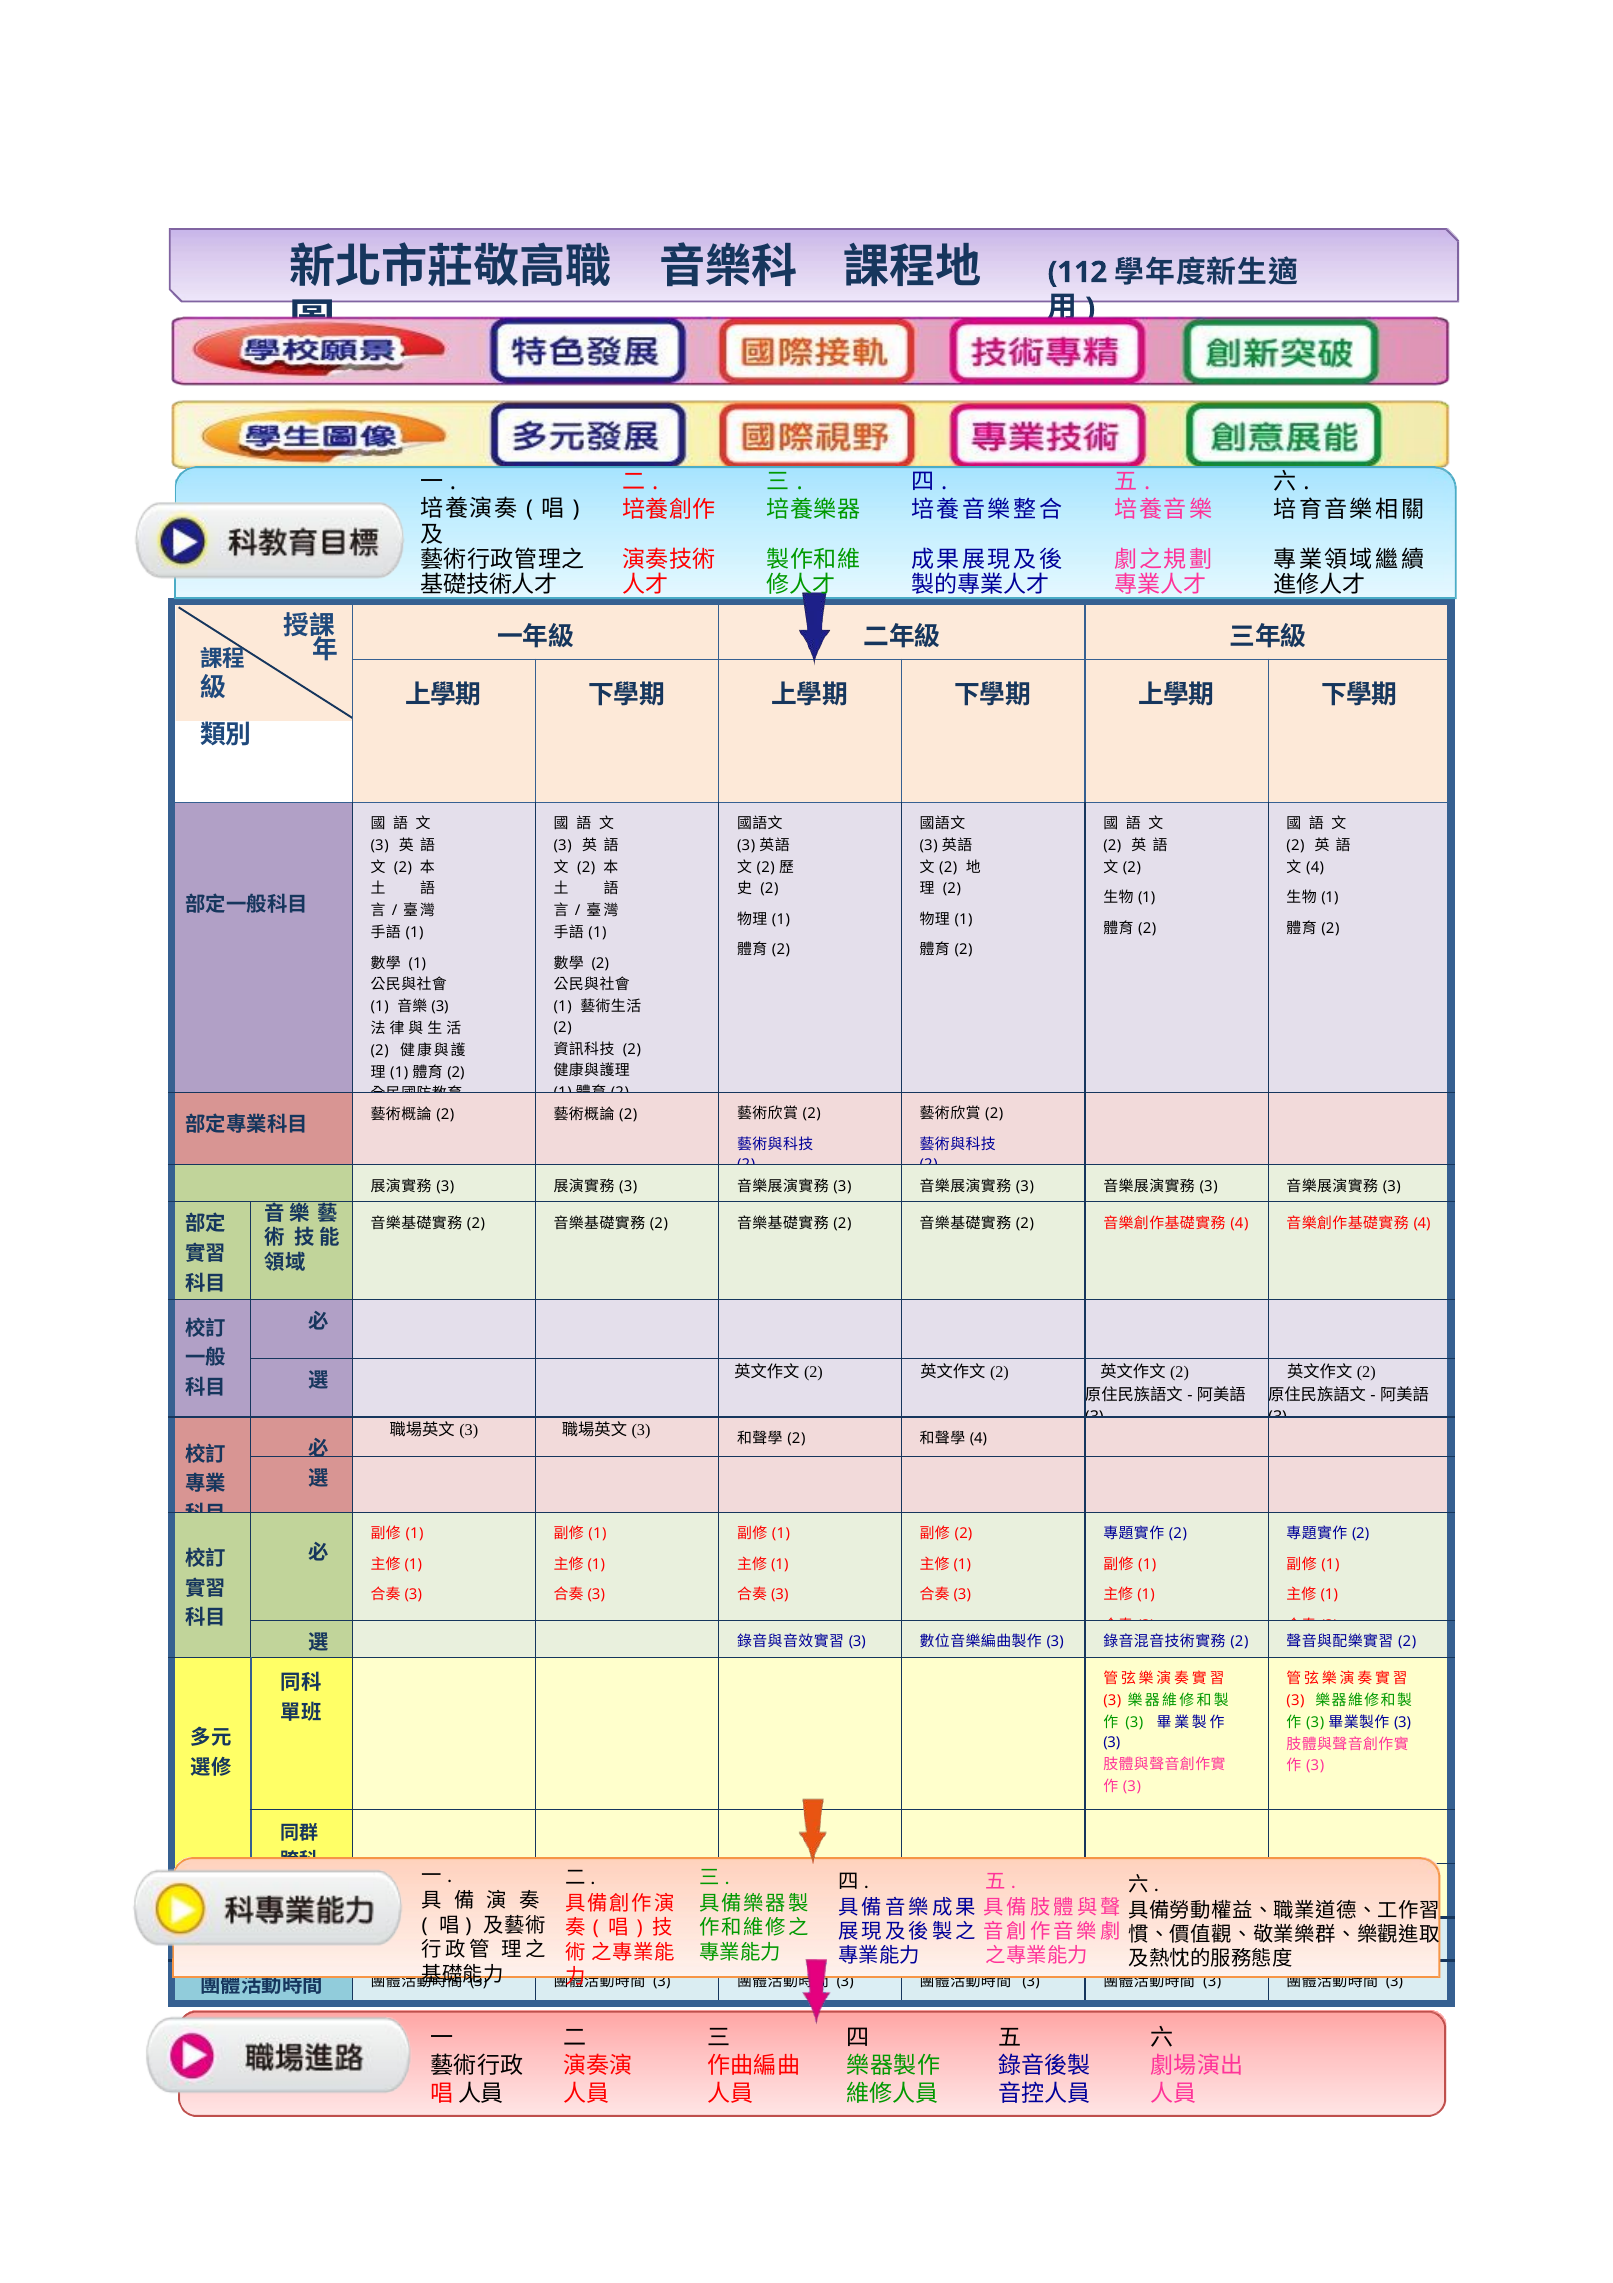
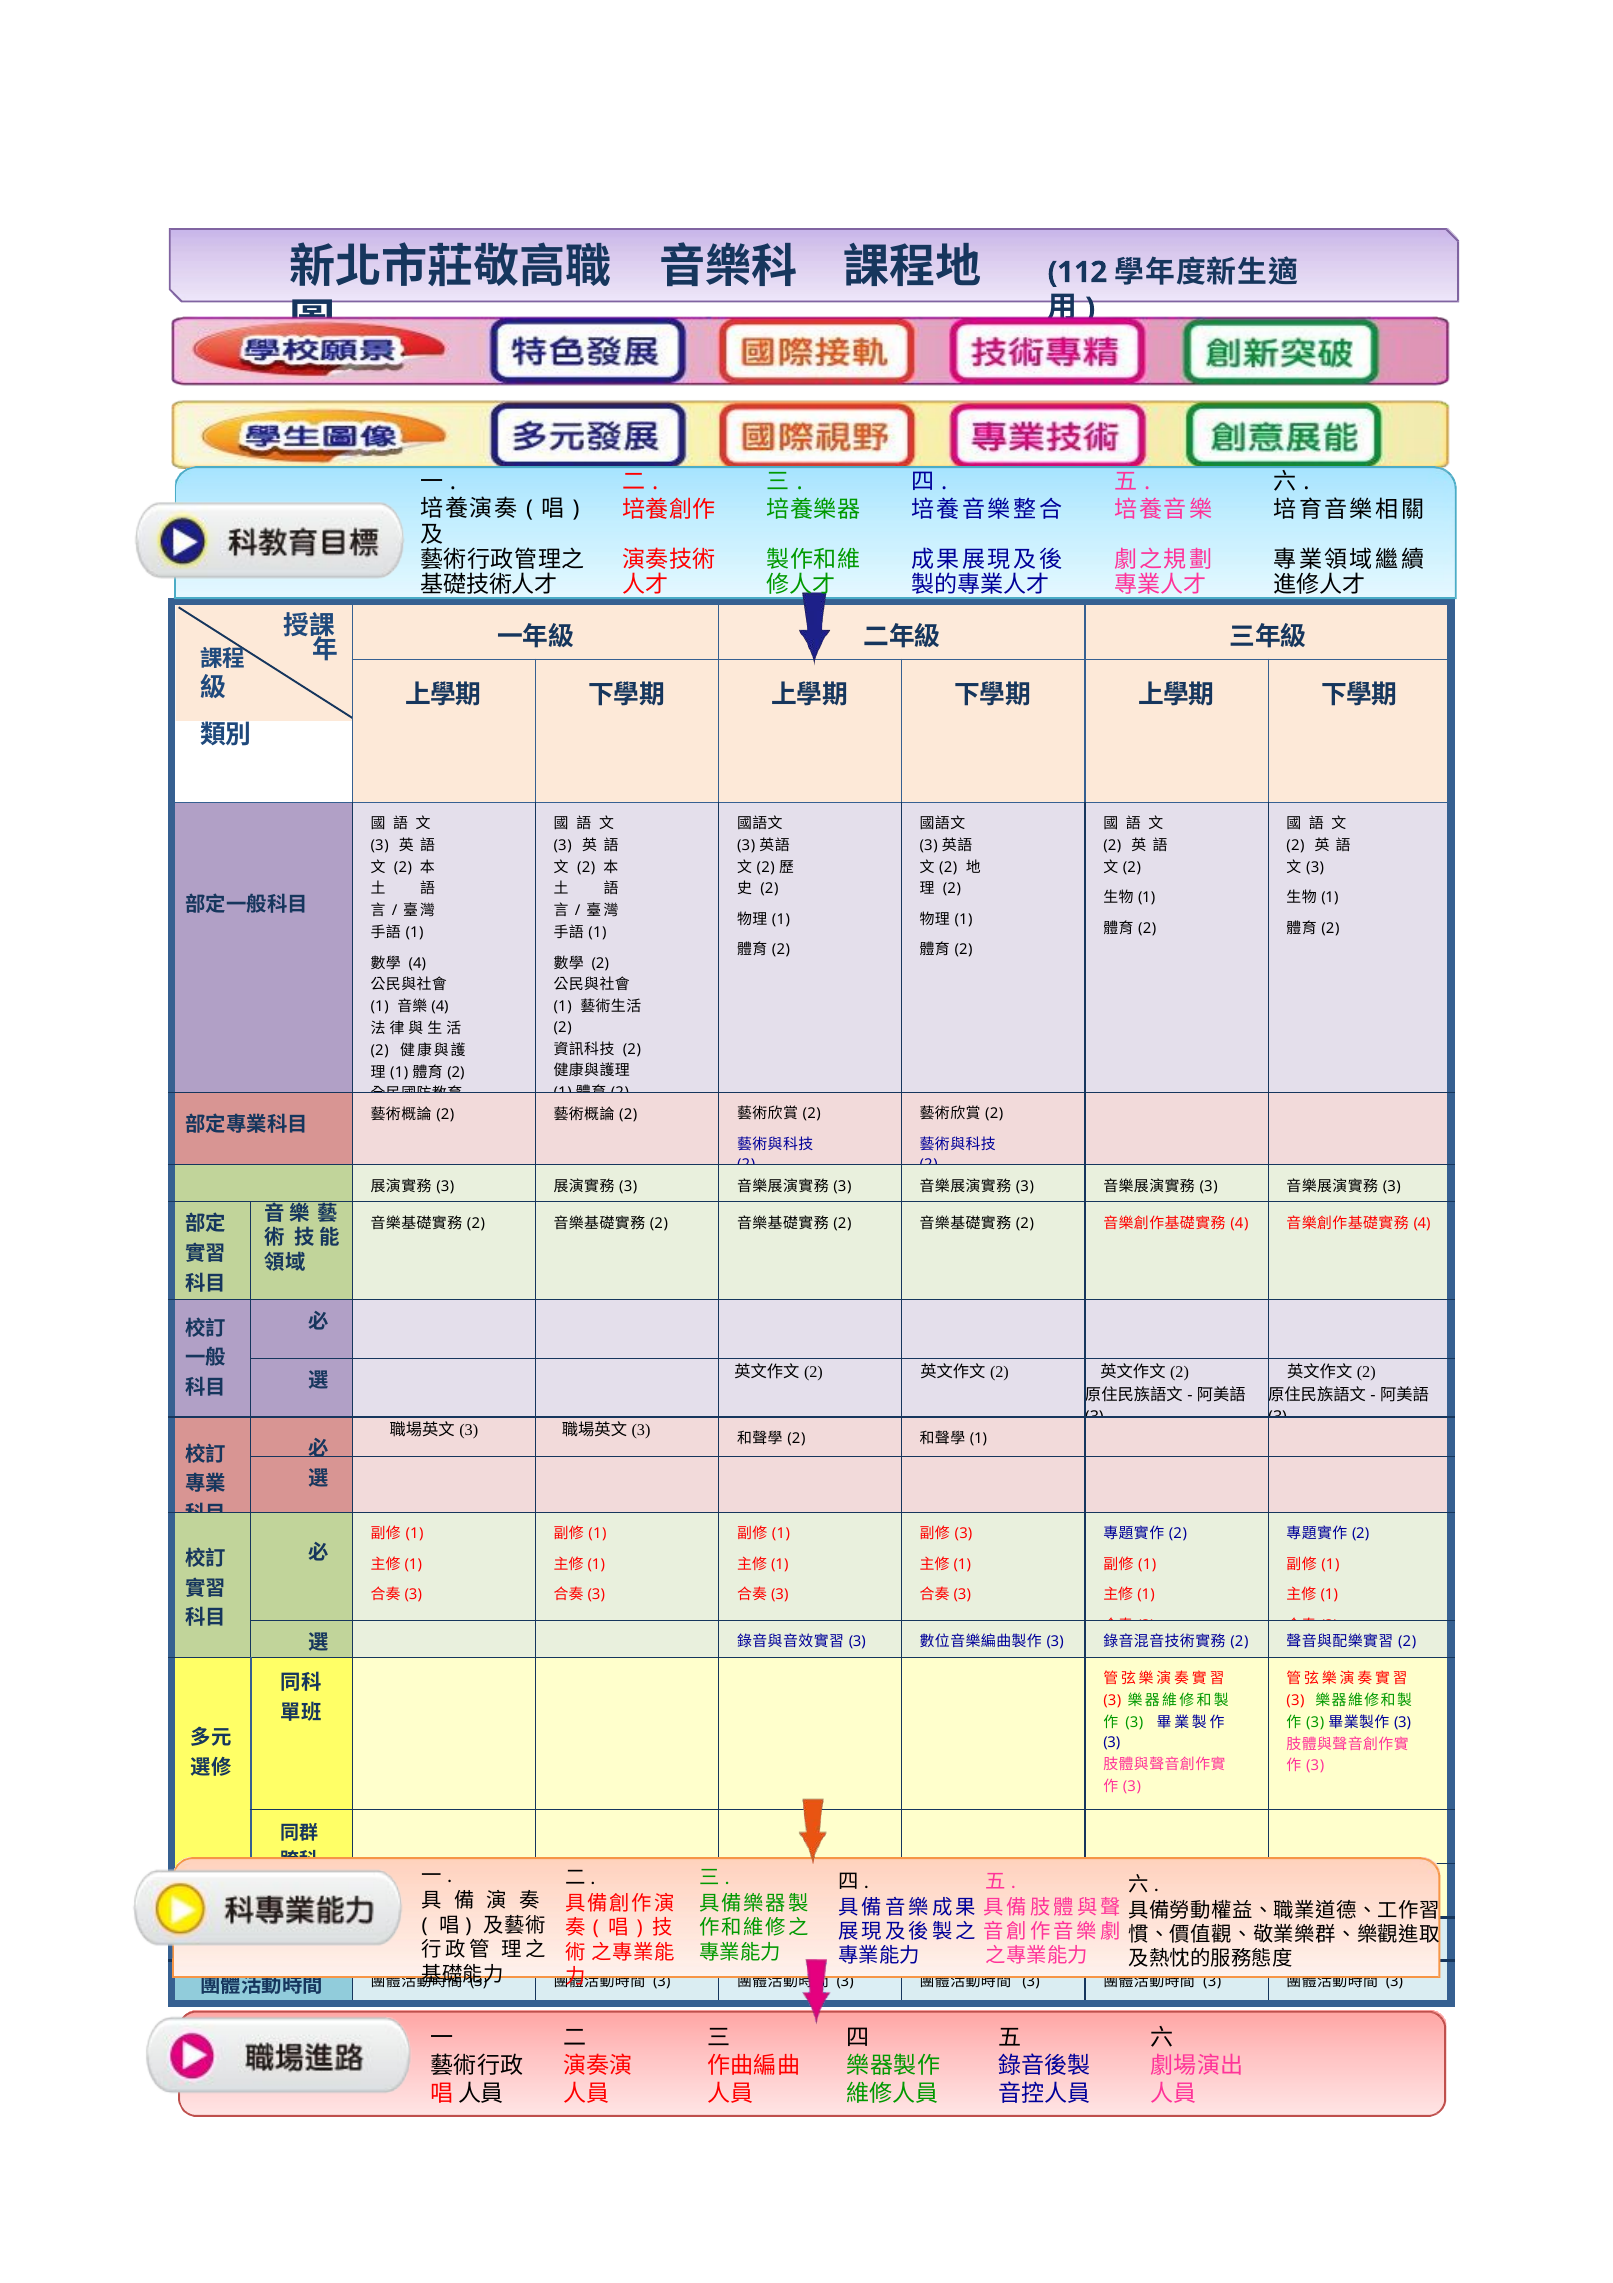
4: 4 -> 3 (1315, 867)
1: 1 -> 4 (417, 963)
3: 3 -> 4 (440, 1007)
4: 4 -> 1 (978, 1438)
2: 2 -> 3 (964, 1534)
